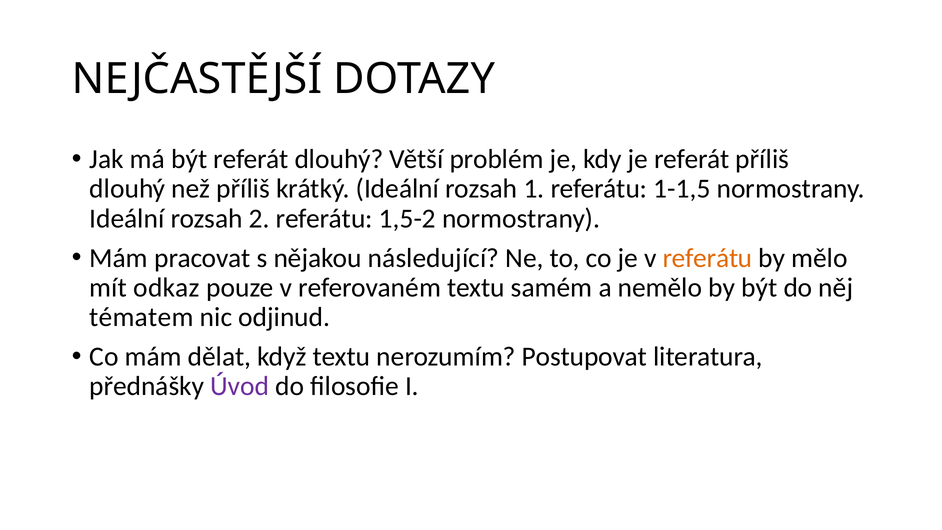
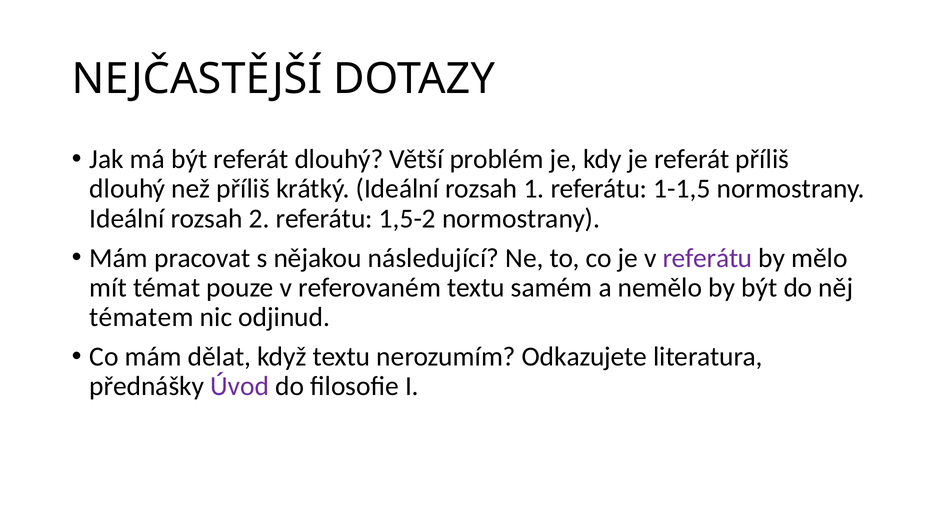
referátu colour: orange -> purple (708, 258)
odkaz: odkaz -> témat (167, 288)
Postupovat: Postupovat -> Odkazujete (584, 357)
